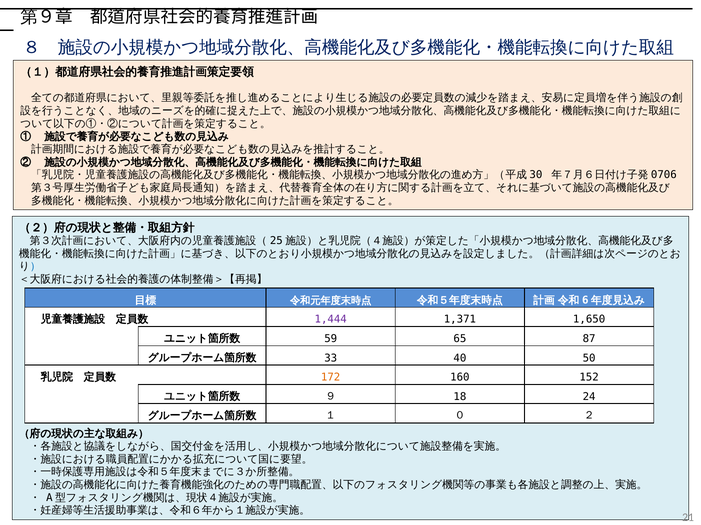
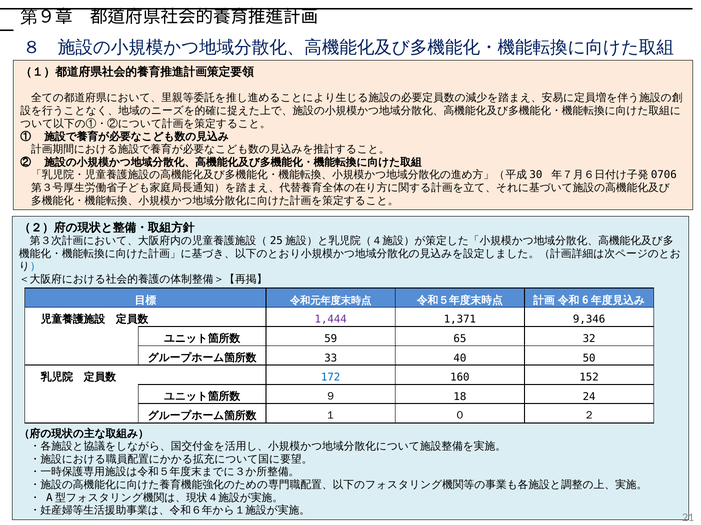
1,650: 1,650 -> 9,346 (589, 320)
87: 87 -> 32 (589, 339)
172 colour: orange -> blue (331, 378)
